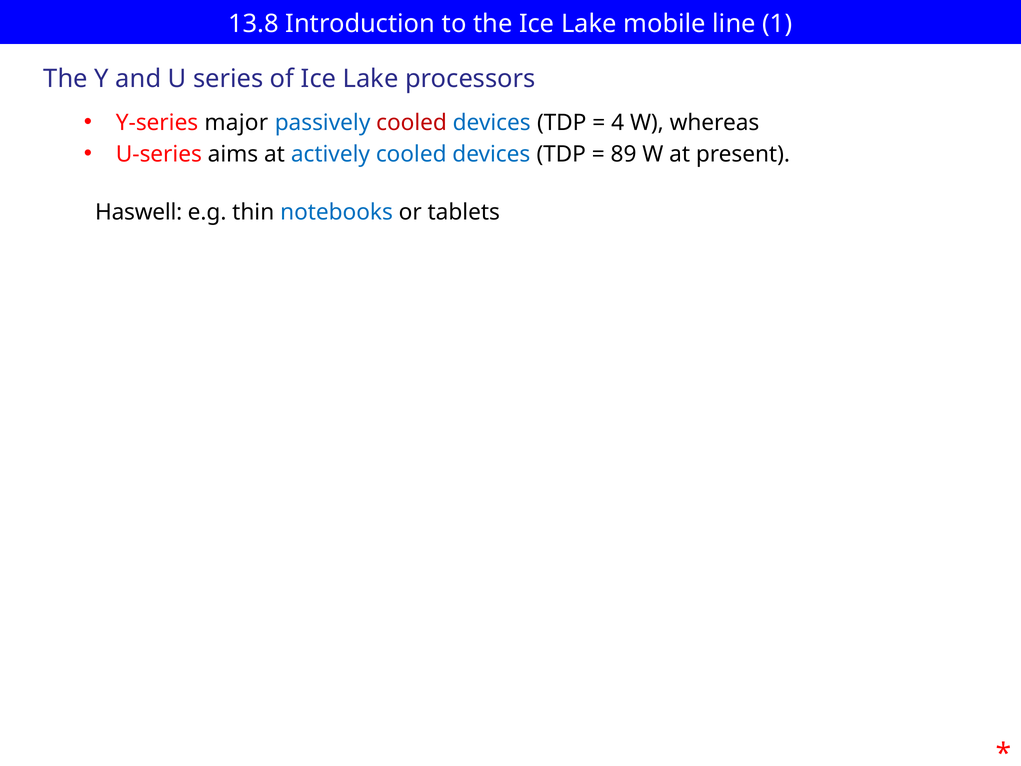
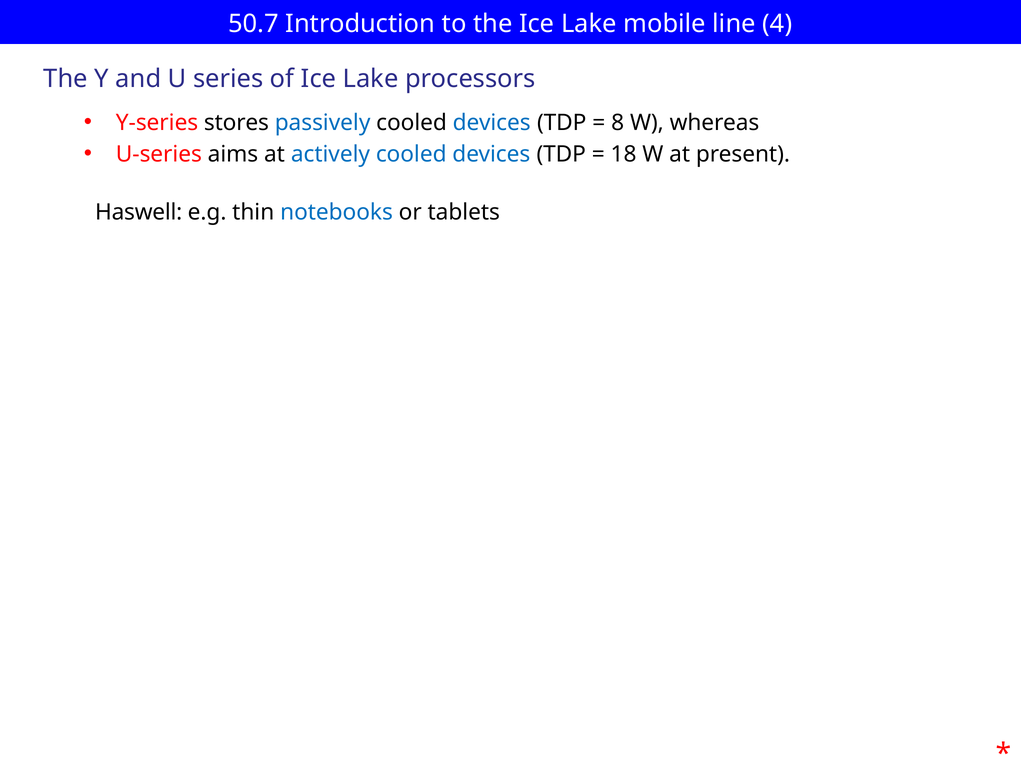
13.8: 13.8 -> 50.7 (254, 24)
1: 1 -> 4 (777, 24)
major: major -> stores (236, 123)
cooled colour: red -> black (412, 123)
4: 4 -> 8 (618, 123)
89: 89 -> 18 (624, 154)
